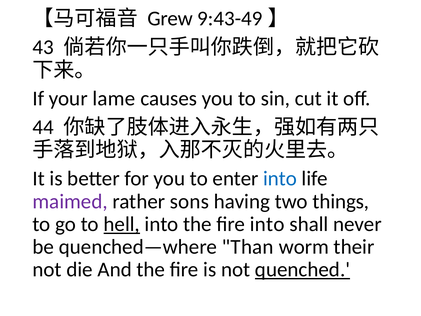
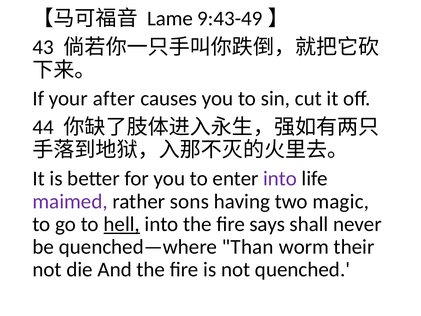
Grew: Grew -> Lame (170, 19)
lame: lame -> after (114, 99)
into colour: blue -> purple (280, 179)
things: things -> magic (341, 201)
fire into: into -> says (267, 224)
quenched underline: present -> none (302, 269)
